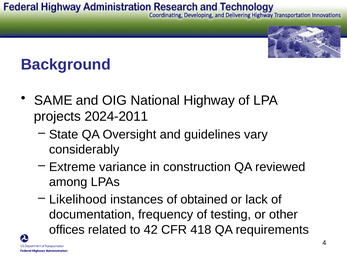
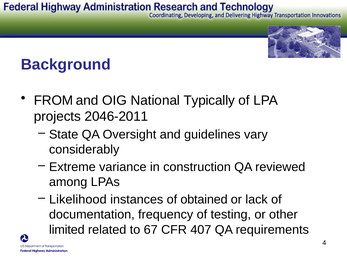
SAME: SAME -> FROM (53, 100)
Highway: Highway -> Typically (209, 100)
2024-2011: 2024-2011 -> 2046-2011 (116, 117)
offices: offices -> limited (67, 230)
42: 42 -> 67 (151, 230)
418: 418 -> 407 (201, 230)
